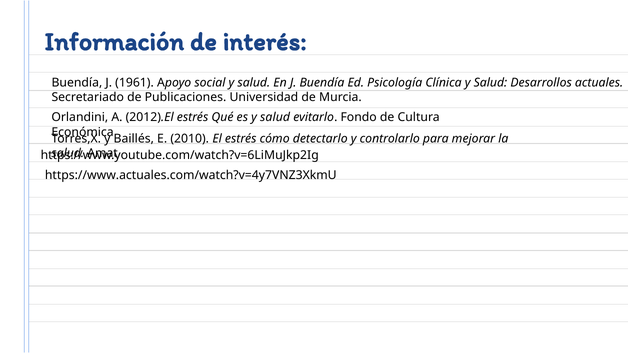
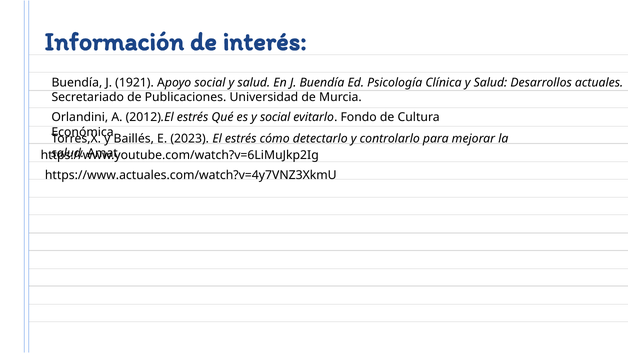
1961: 1961 -> 1921 (135, 83)
es y salud: salud -> social (275, 118)
2010: 2010 -> 2023 (190, 139)
